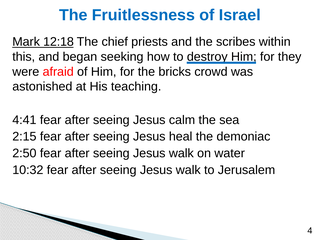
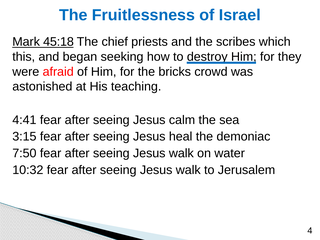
12:18: 12:18 -> 45:18 (58, 42)
within: within -> which (275, 42)
2:15: 2:15 -> 3:15 (24, 137)
2:50: 2:50 -> 7:50 (24, 153)
